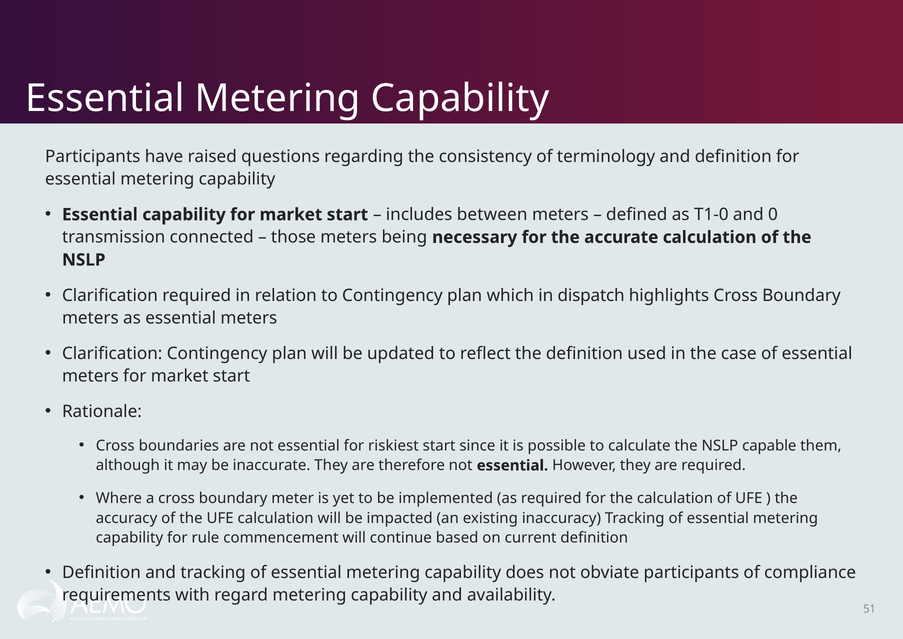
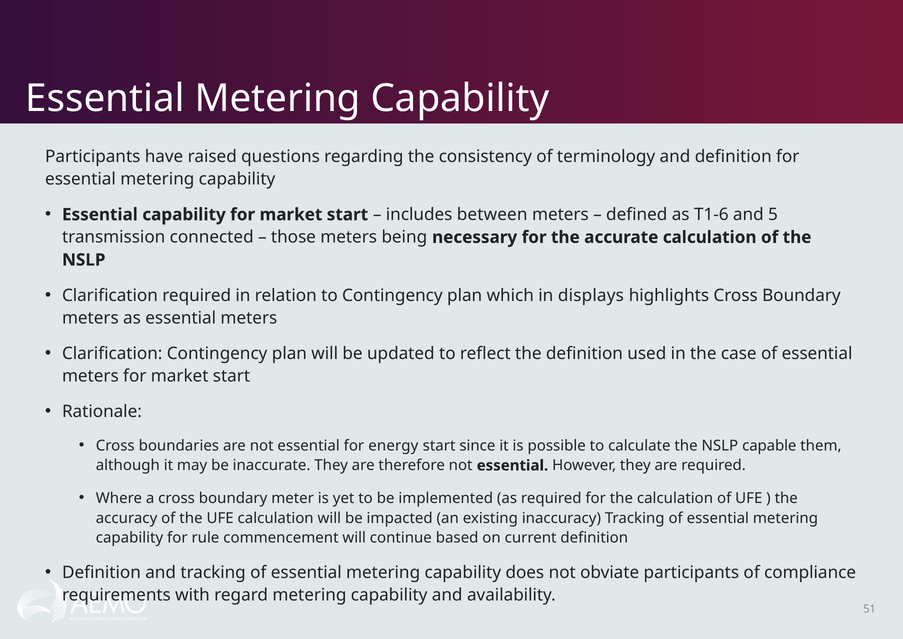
T1-0: T1-0 -> T1-6 (711, 214)
0: 0 -> 5 (773, 214)
dispatch: dispatch -> displays (591, 295)
riskiest: riskiest -> energy (393, 445)
